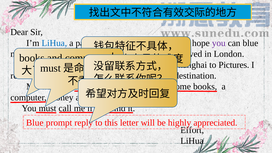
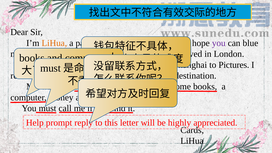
LiHua colour: blue -> orange (54, 43)
Blue: Blue -> Help (35, 123)
Effort: Effort -> Cards (192, 130)
